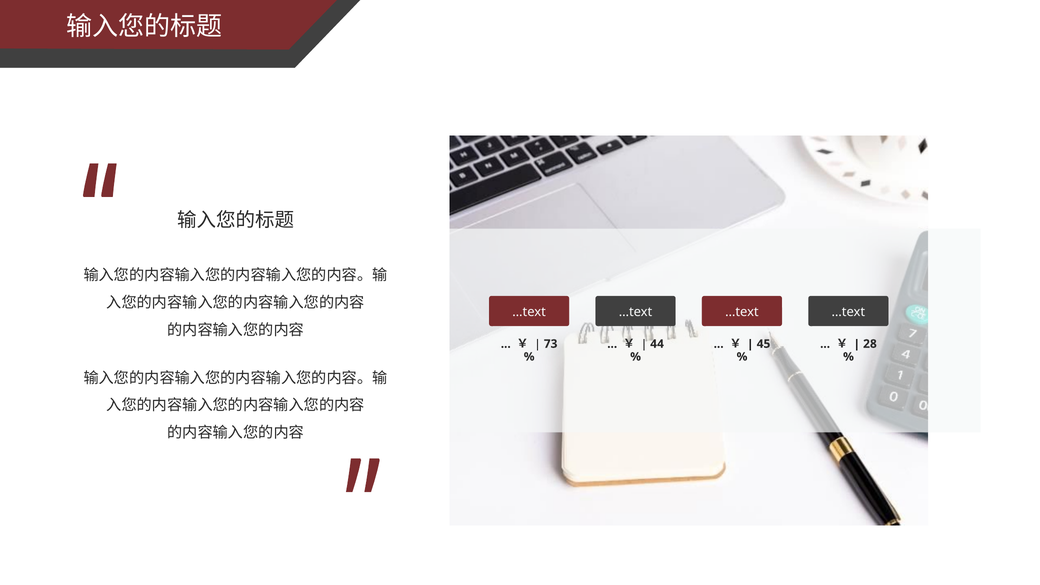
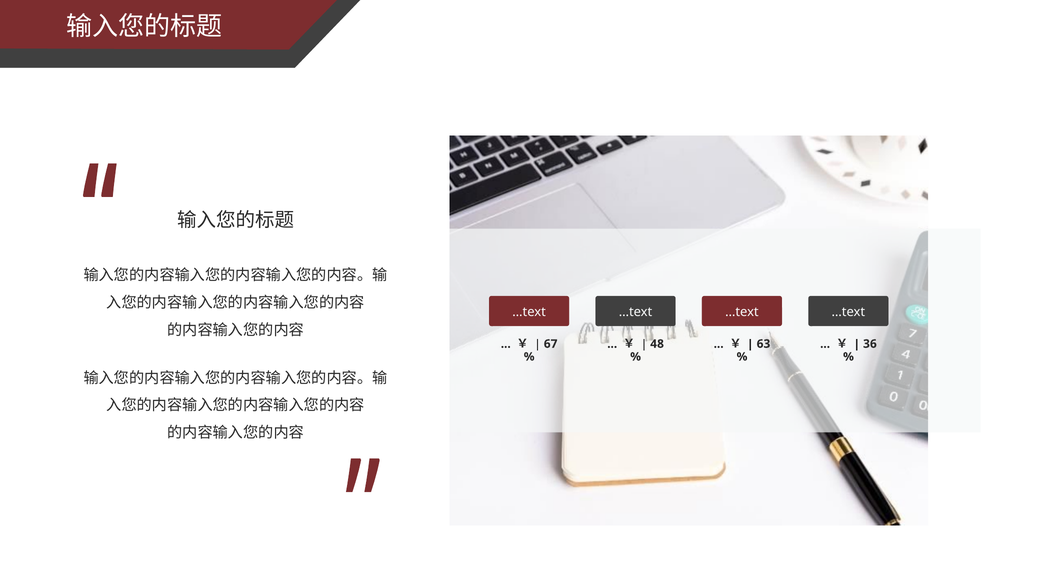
73: 73 -> 67 (551, 344)
44: 44 -> 48 (657, 344)
45: 45 -> 63 (764, 344)
28: 28 -> 36 (870, 344)
